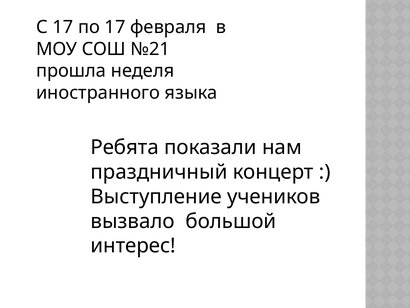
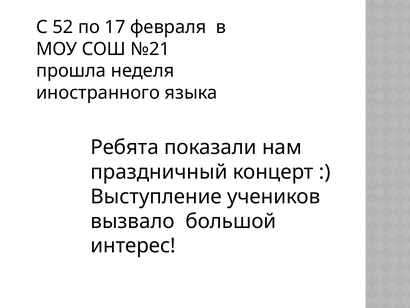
С 17: 17 -> 52 (63, 27)
